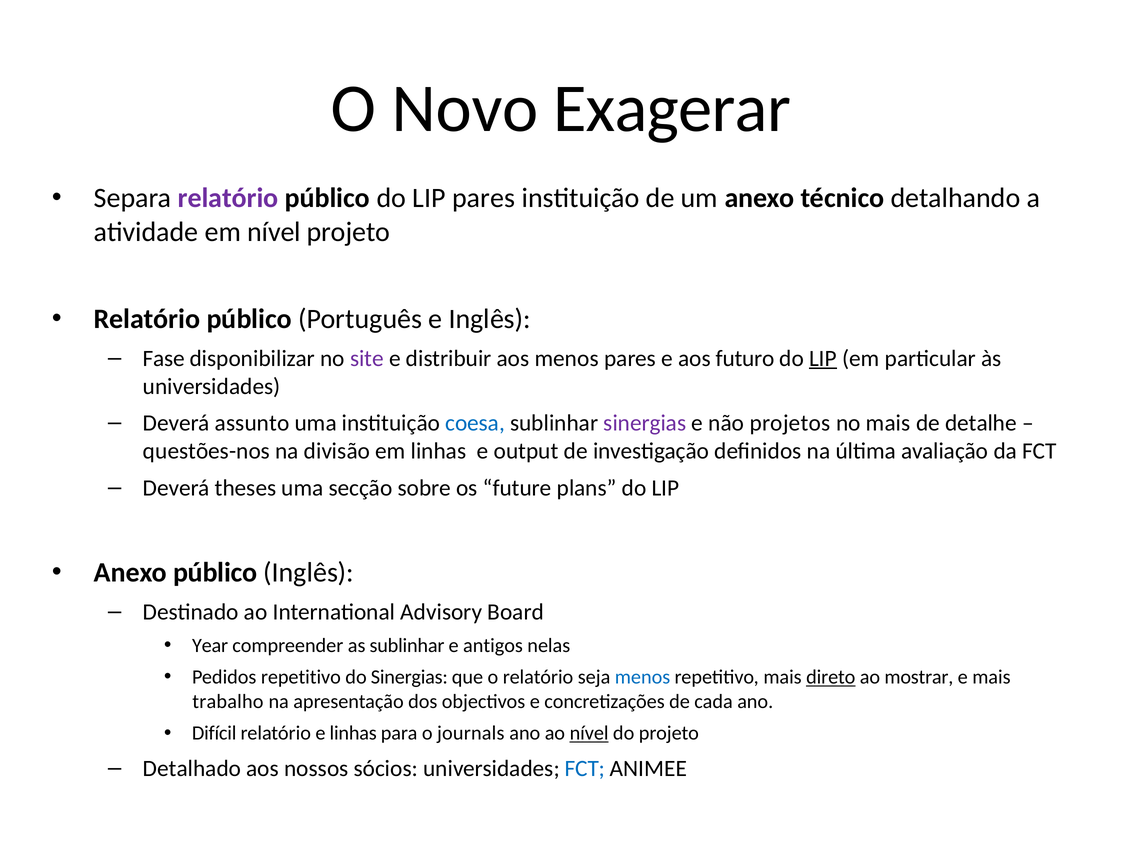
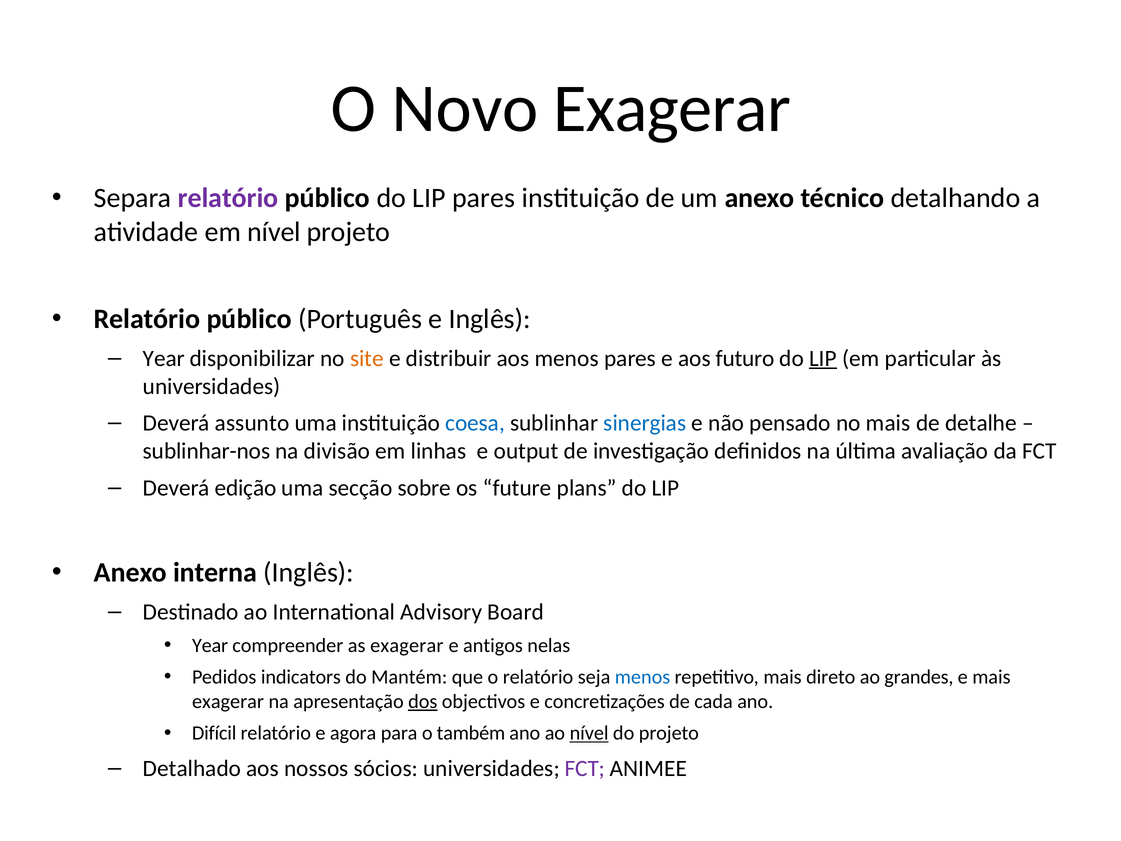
Fase: Fase -> Year (164, 358)
site colour: purple -> orange (367, 358)
sinergias colour: purple -> blue (645, 423)
projetos: projetos -> pensado (790, 423)
questões-nos: questões-nos -> sublinhar-nos (207, 451)
theses: theses -> edição (246, 488)
Anexo público: público -> interna (215, 573)
as sublinhar: sublinhar -> exagerar (407, 645)
Pedidos repetitivo: repetitivo -> indicators (301, 677)
do Sinergias: Sinergias -> Mantém (409, 677)
direto underline: present -> none (831, 677)
mostrar: mostrar -> grandes (919, 677)
trabalho: trabalho -> exagerar (228, 701)
dos underline: none -> present (423, 701)
e linhas: linhas -> agora (353, 733)
journals: journals -> também (471, 733)
FCT colour: blue -> purple (585, 768)
